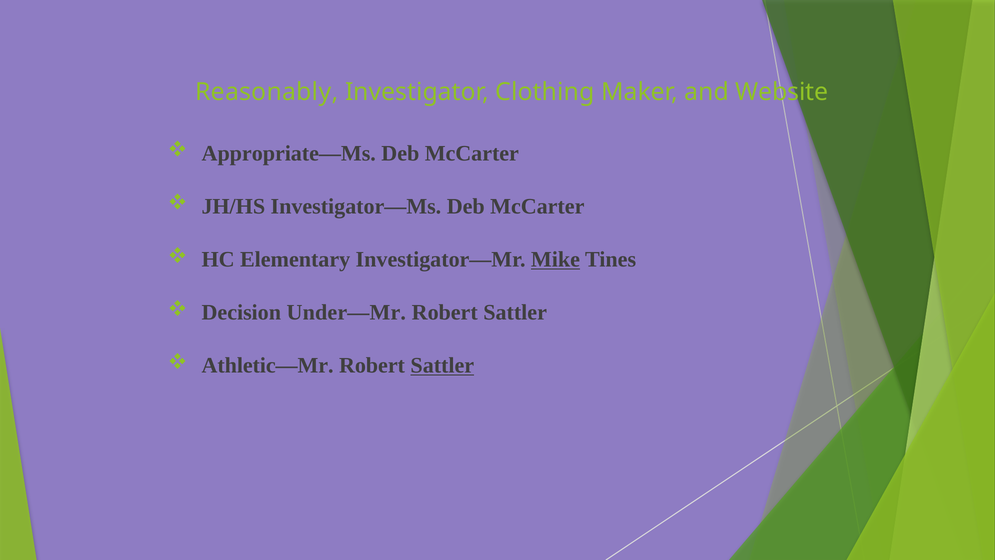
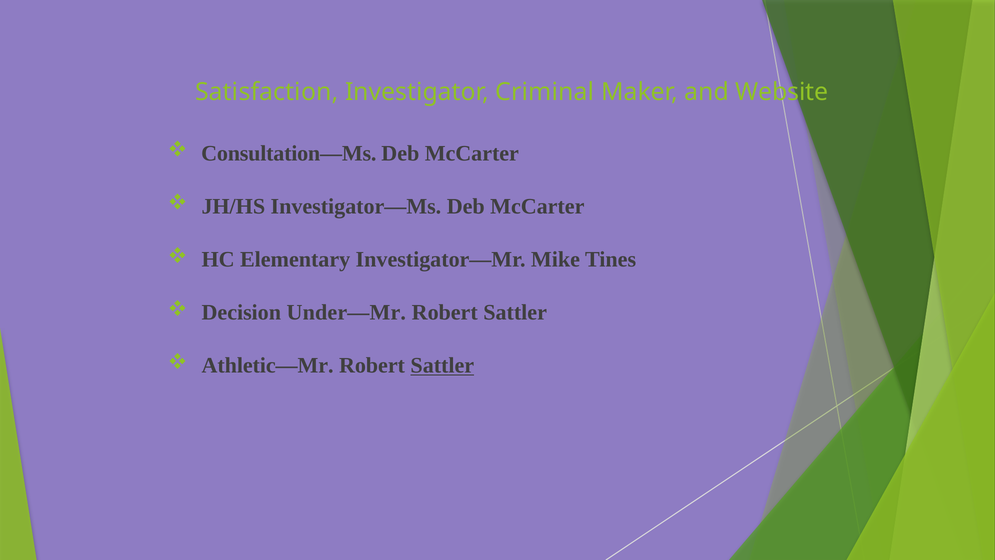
Reasonably: Reasonably -> Satisfaction (267, 92)
Clothing: Clothing -> Criminal (545, 92)
Appropriate—Ms: Appropriate—Ms -> Consultation—Ms (289, 153)
Mike underline: present -> none (555, 259)
